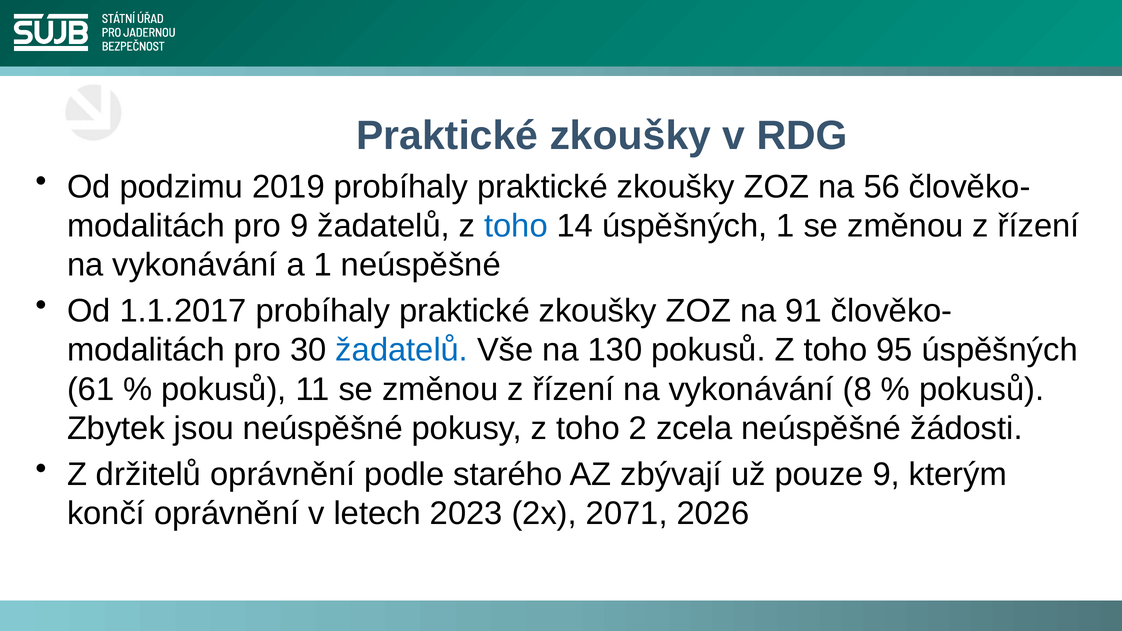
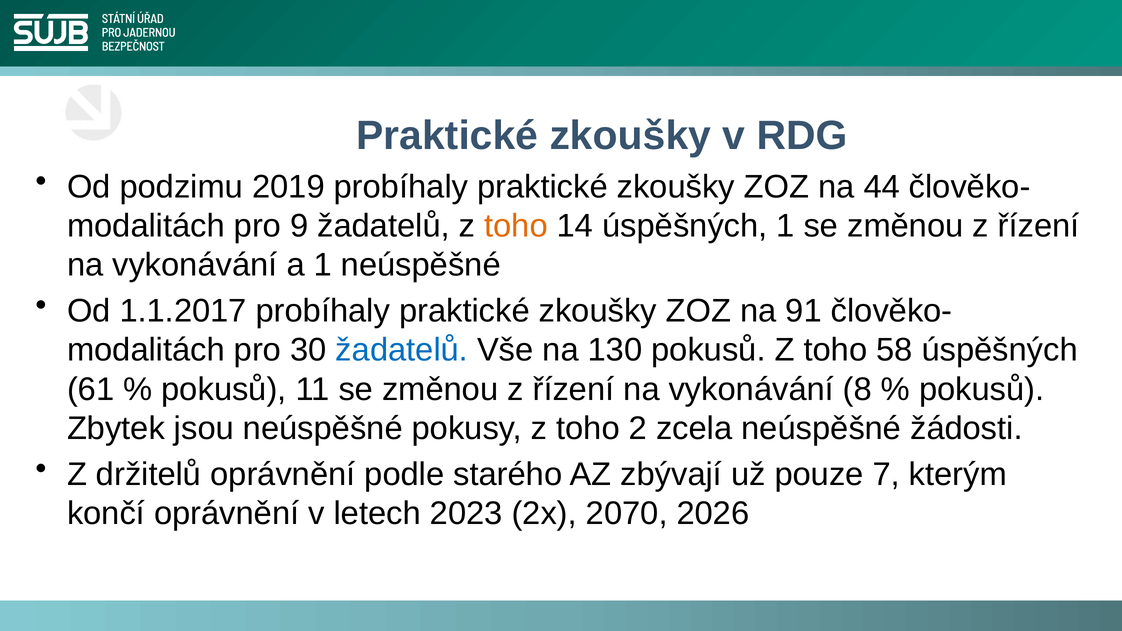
56: 56 -> 44 (882, 187)
toho colour: blue -> orange (516, 226)
95: 95 -> 58 (894, 350)
pouze 9: 9 -> 7 (886, 474)
2071: 2071 -> 2070 (627, 514)
